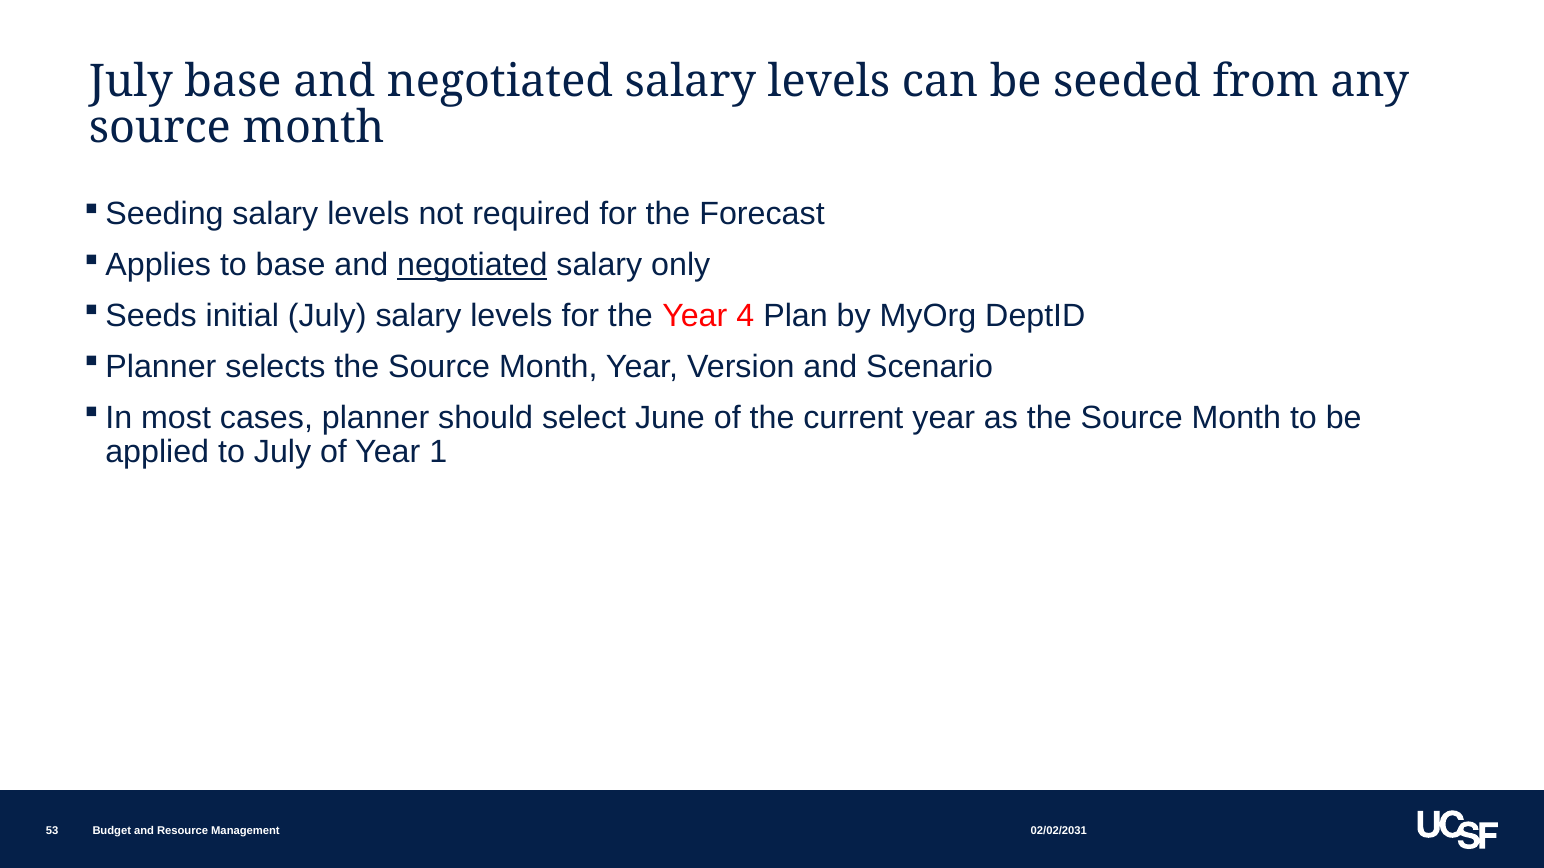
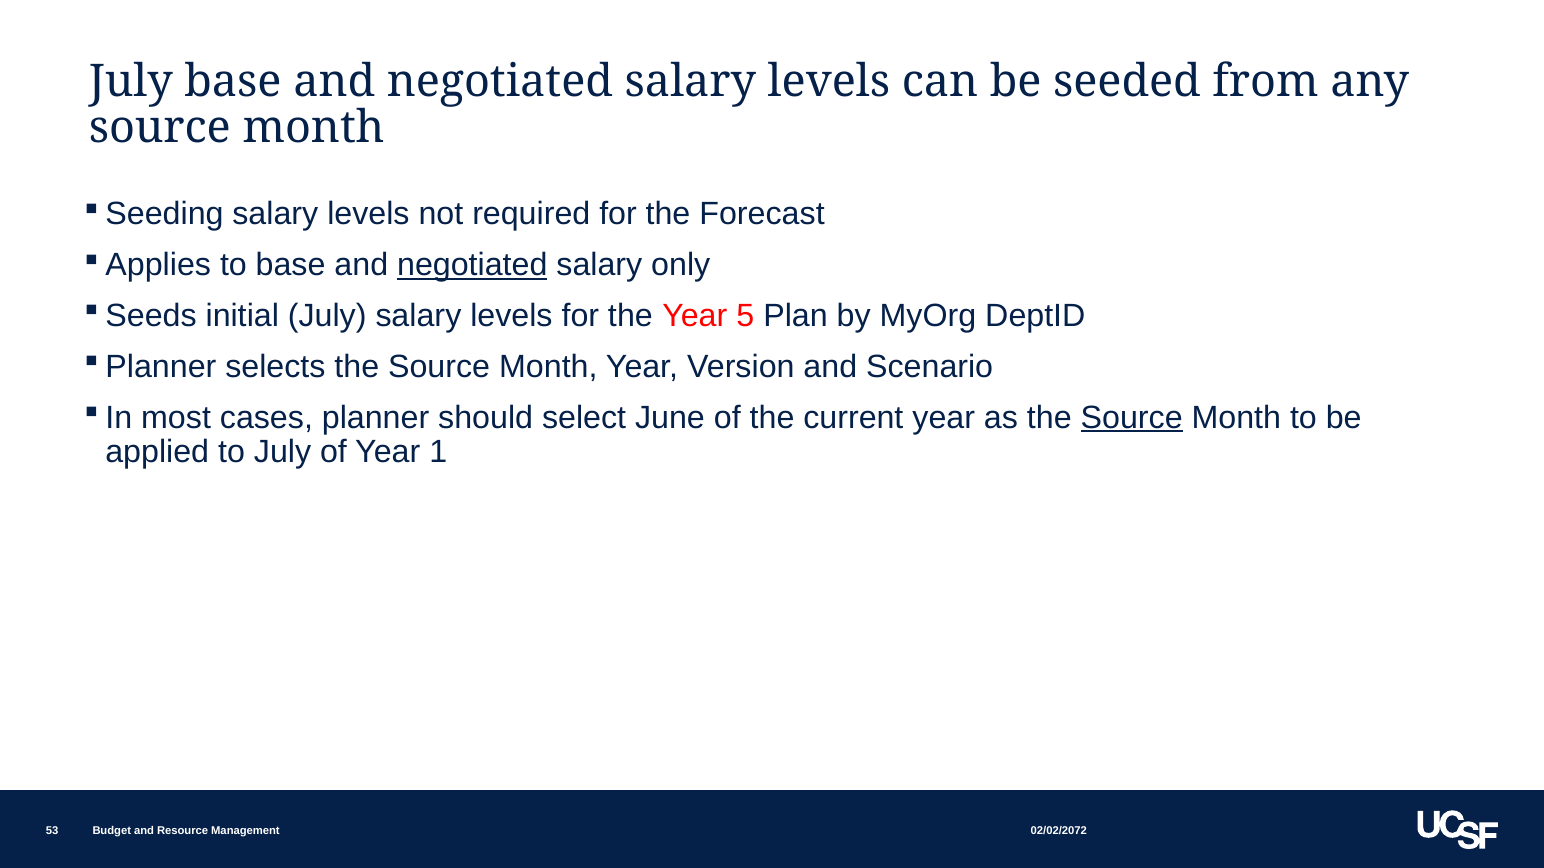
4: 4 -> 5 (745, 316)
Source underline: none -> present (1132, 418)
02/02/2031: 02/02/2031 -> 02/02/2072 (1059, 831)
